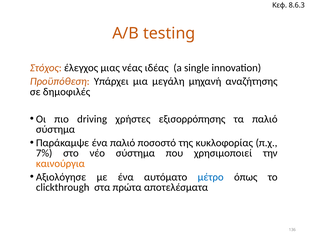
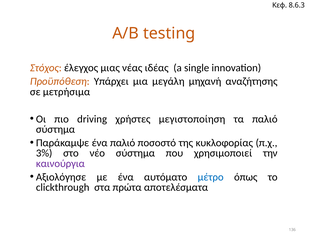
δημοφιλές: δημοφιλές -> μετρήσιμα (67, 92)
εξισορρόπησης: εξισορρόπησης -> μεγιστοποίηση (192, 119)
7%: 7% -> 3% (44, 153)
καινούργια colour: orange -> purple (60, 163)
